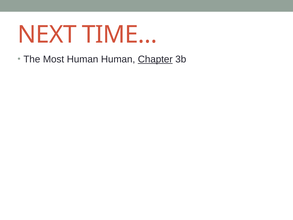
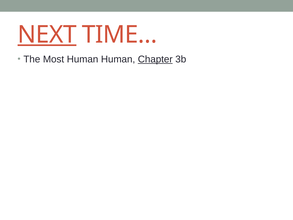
NEXT underline: none -> present (47, 35)
